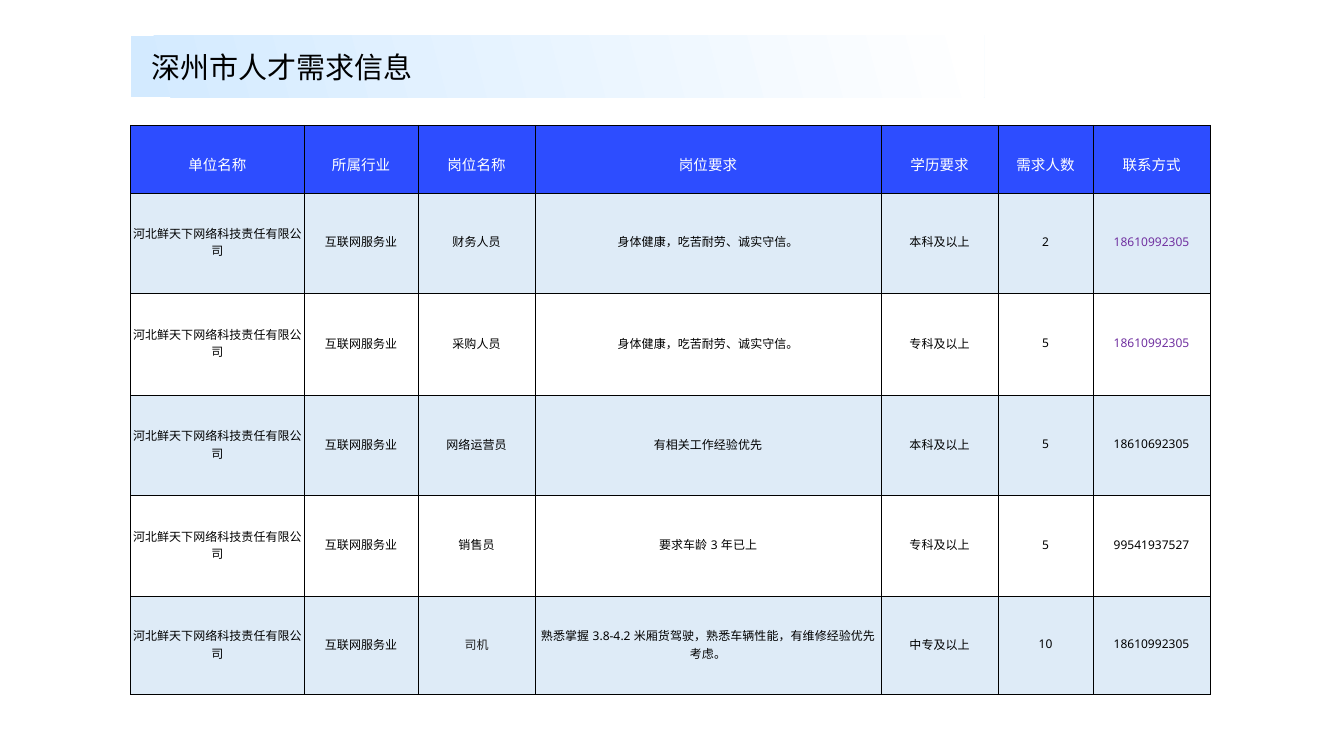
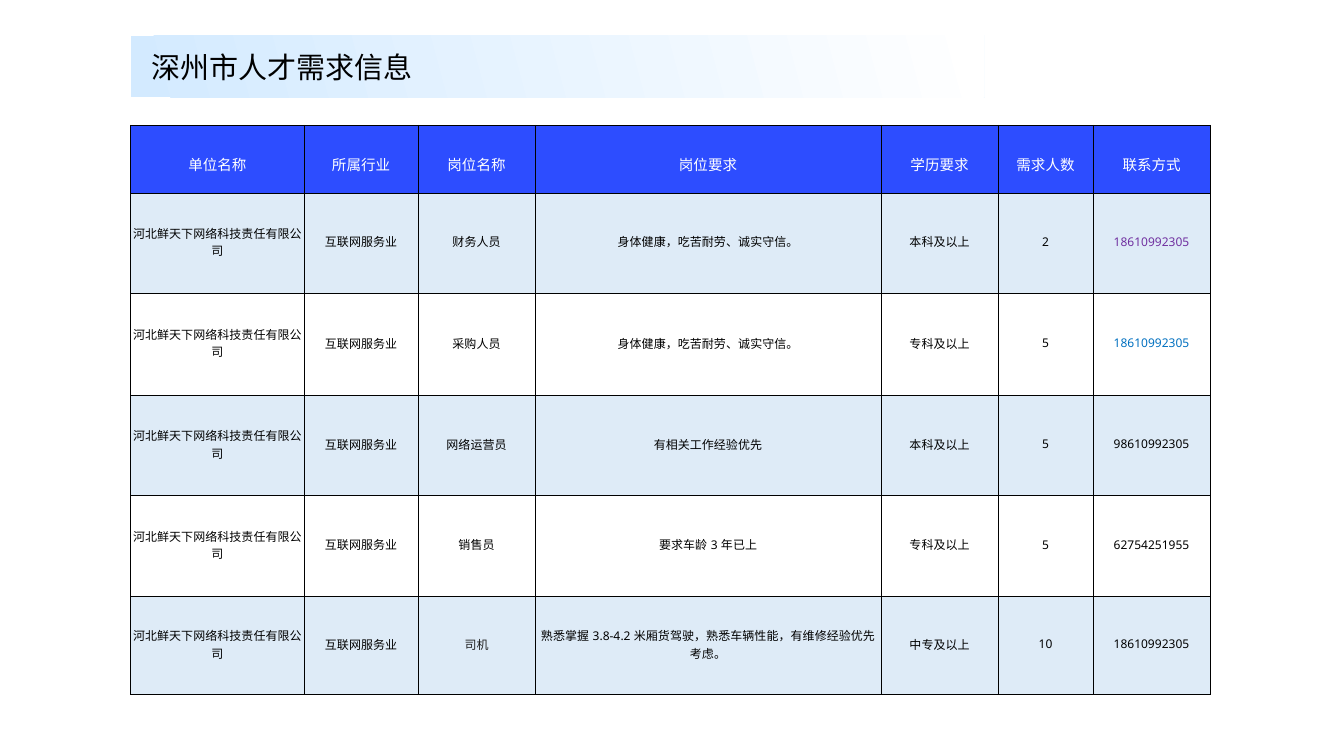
18610992305 colour: purple -> blue (1151, 343)
18610692305: 18610692305 -> 98610992305 (1151, 445)
99541937527: 99541937527 -> 62754251955 (1151, 545)
